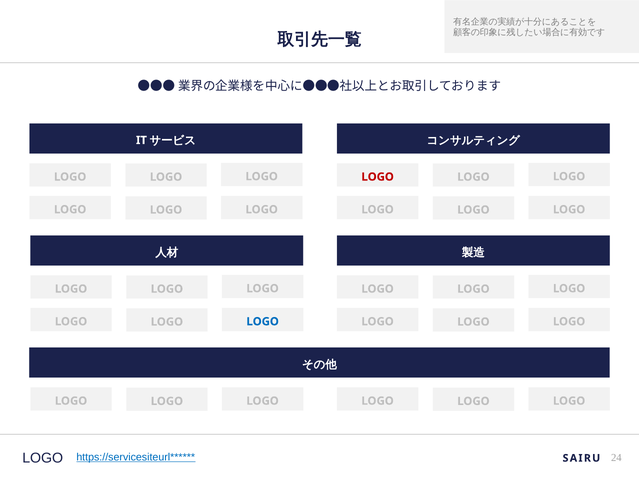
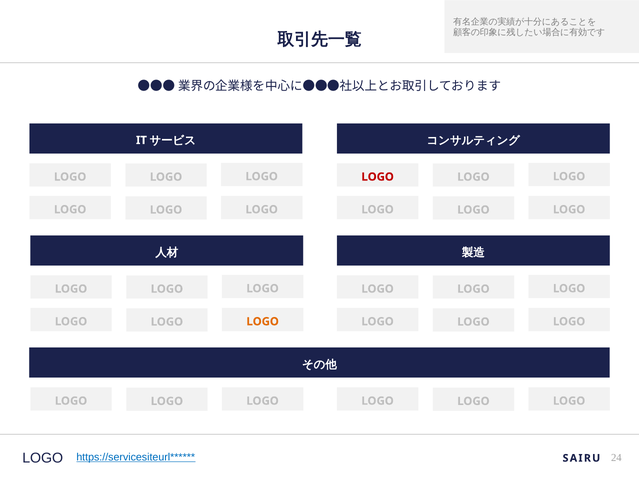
LOGO colour: blue -> orange (263, 322)
